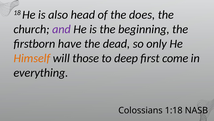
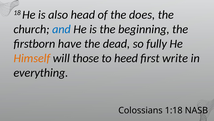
and colour: purple -> blue (61, 29)
only: only -> fully (157, 44)
deep: deep -> heed (126, 58)
come: come -> write (175, 58)
